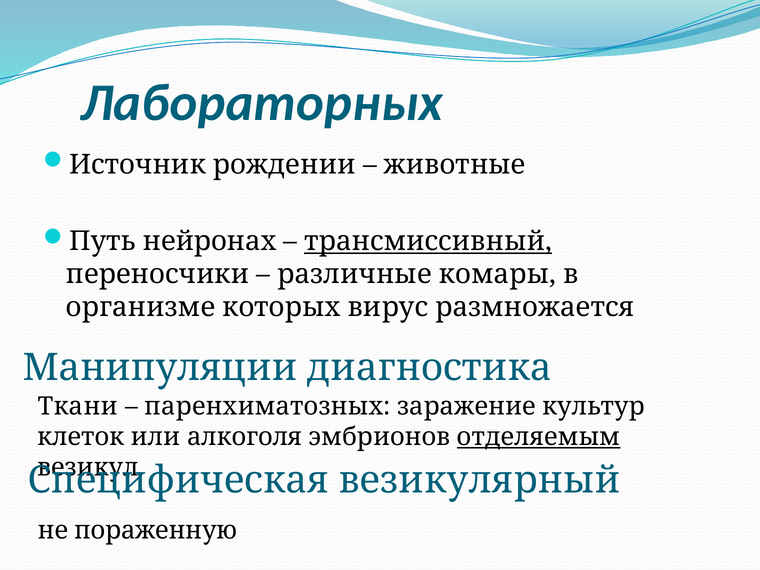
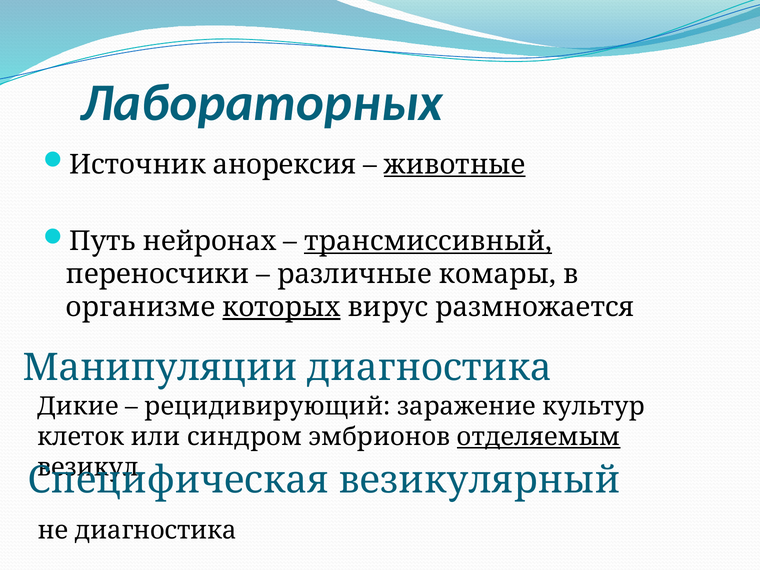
рождении: рождении -> анорексия (285, 165)
животные underline: none -> present (455, 165)
которых underline: none -> present (281, 307)
Ткани: Ткани -> Дикие (78, 407)
паренхиматозных: паренхиматозных -> рецидивирующий (268, 407)
алкоголя: алкоголя -> синдром (245, 437)
не пораженную: пораженную -> диагностика (156, 530)
